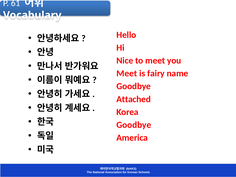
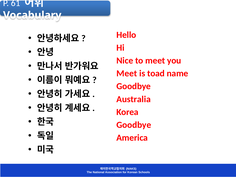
fairy: fairy -> toad (156, 73)
Attached: Attached -> Australia (134, 99)
